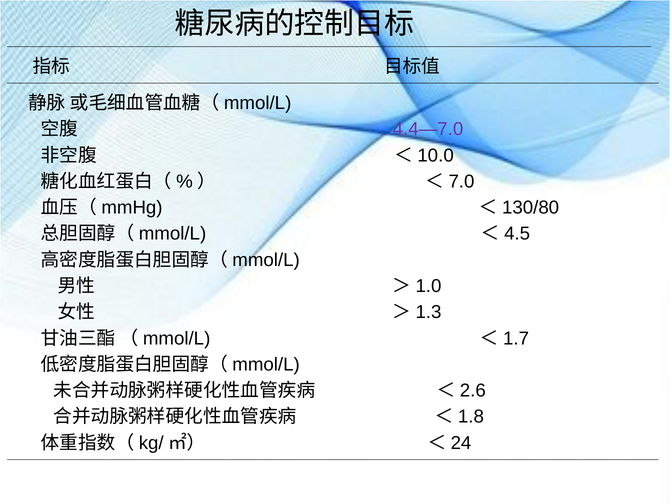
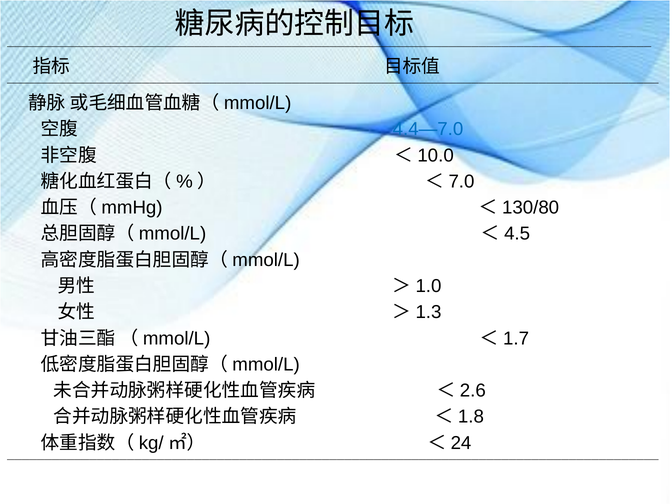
4.4—7.0 colour: purple -> blue (428, 129)
